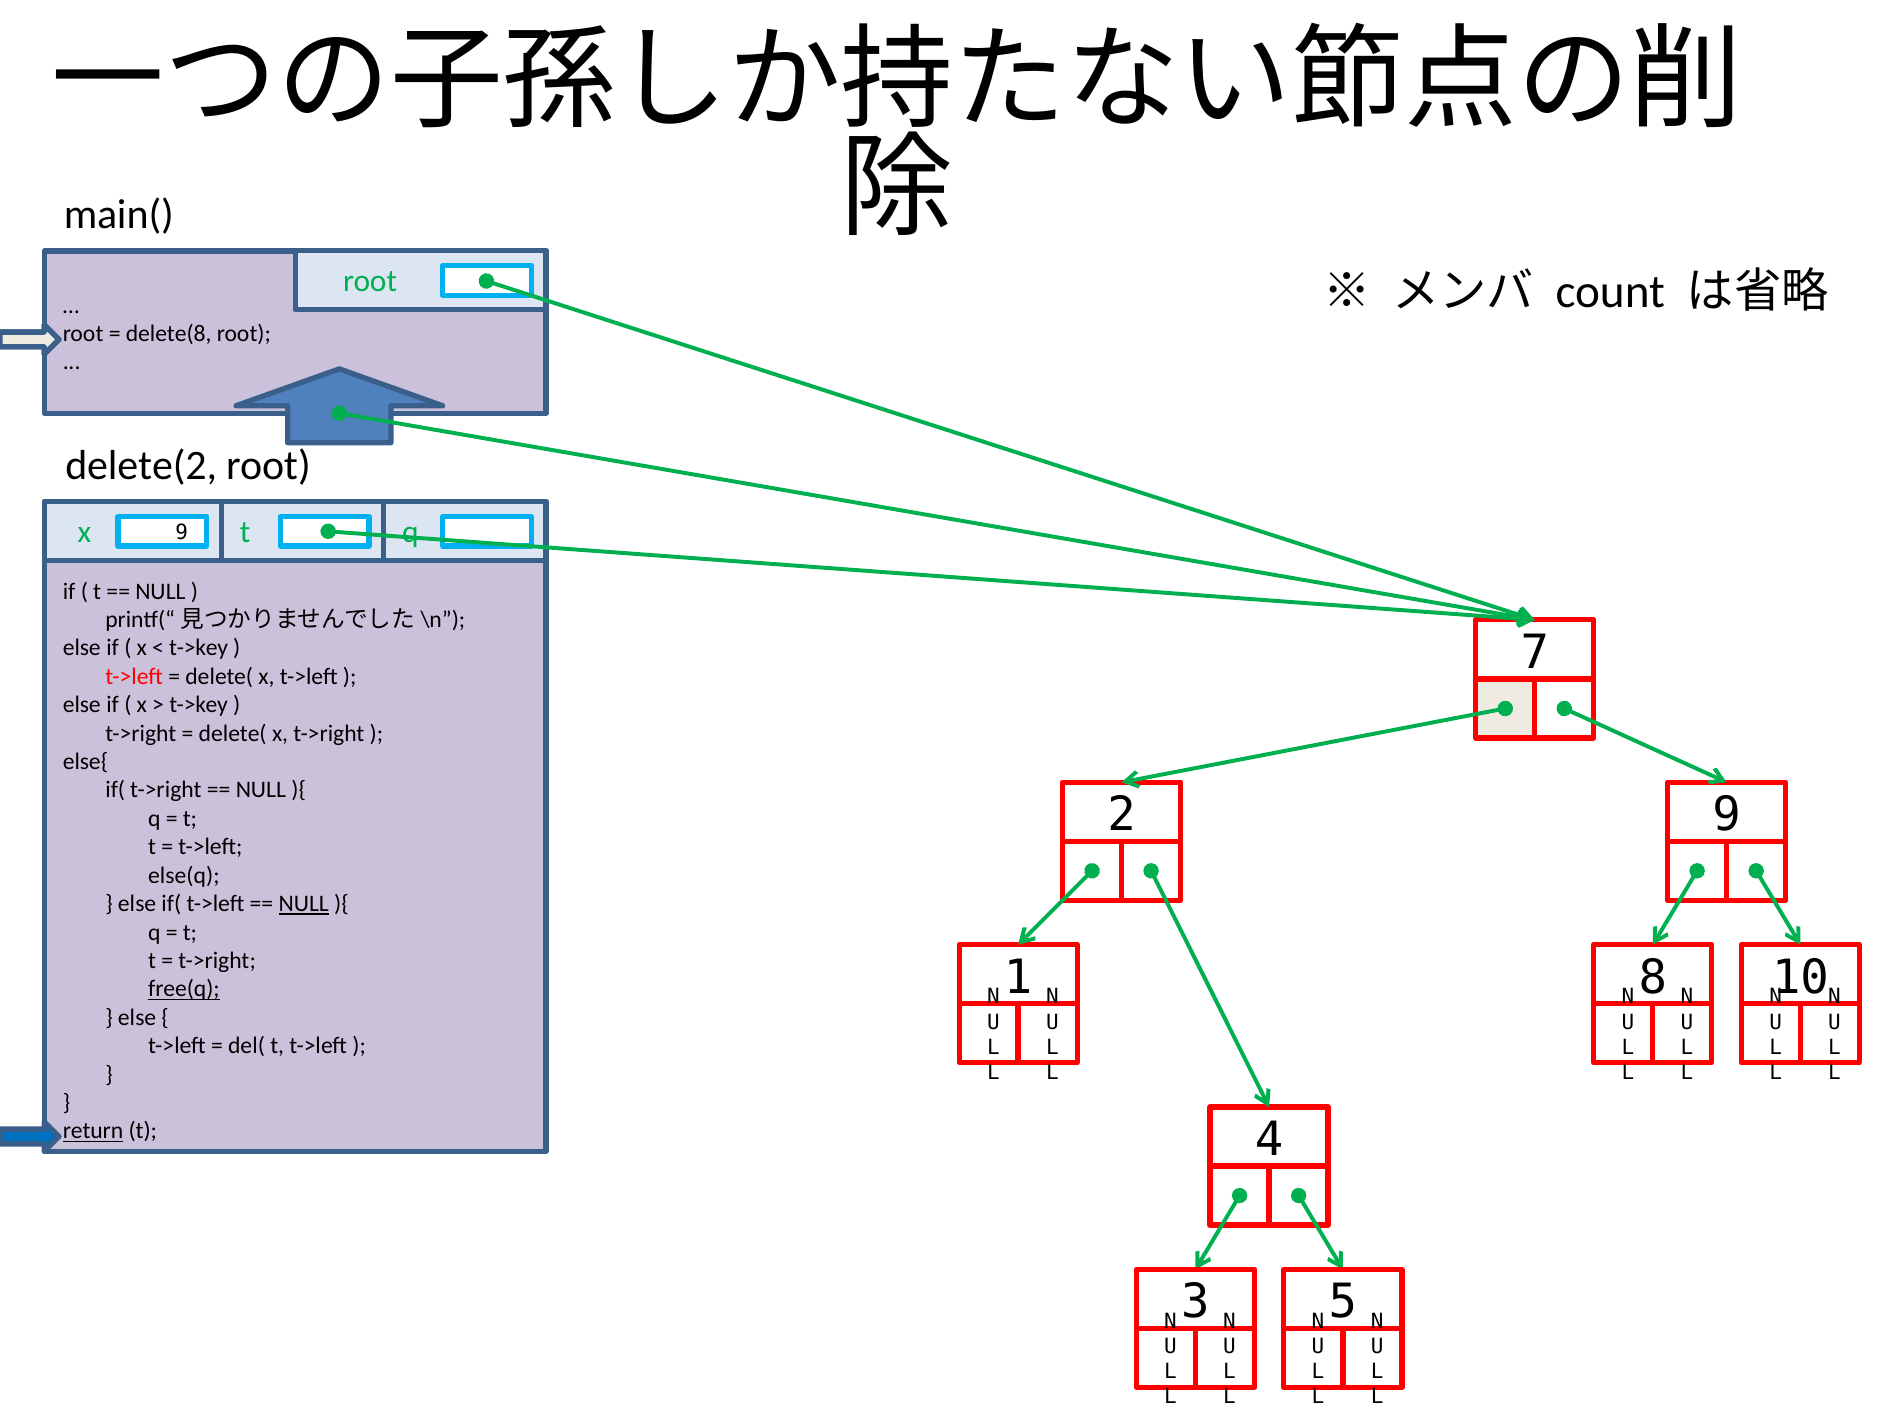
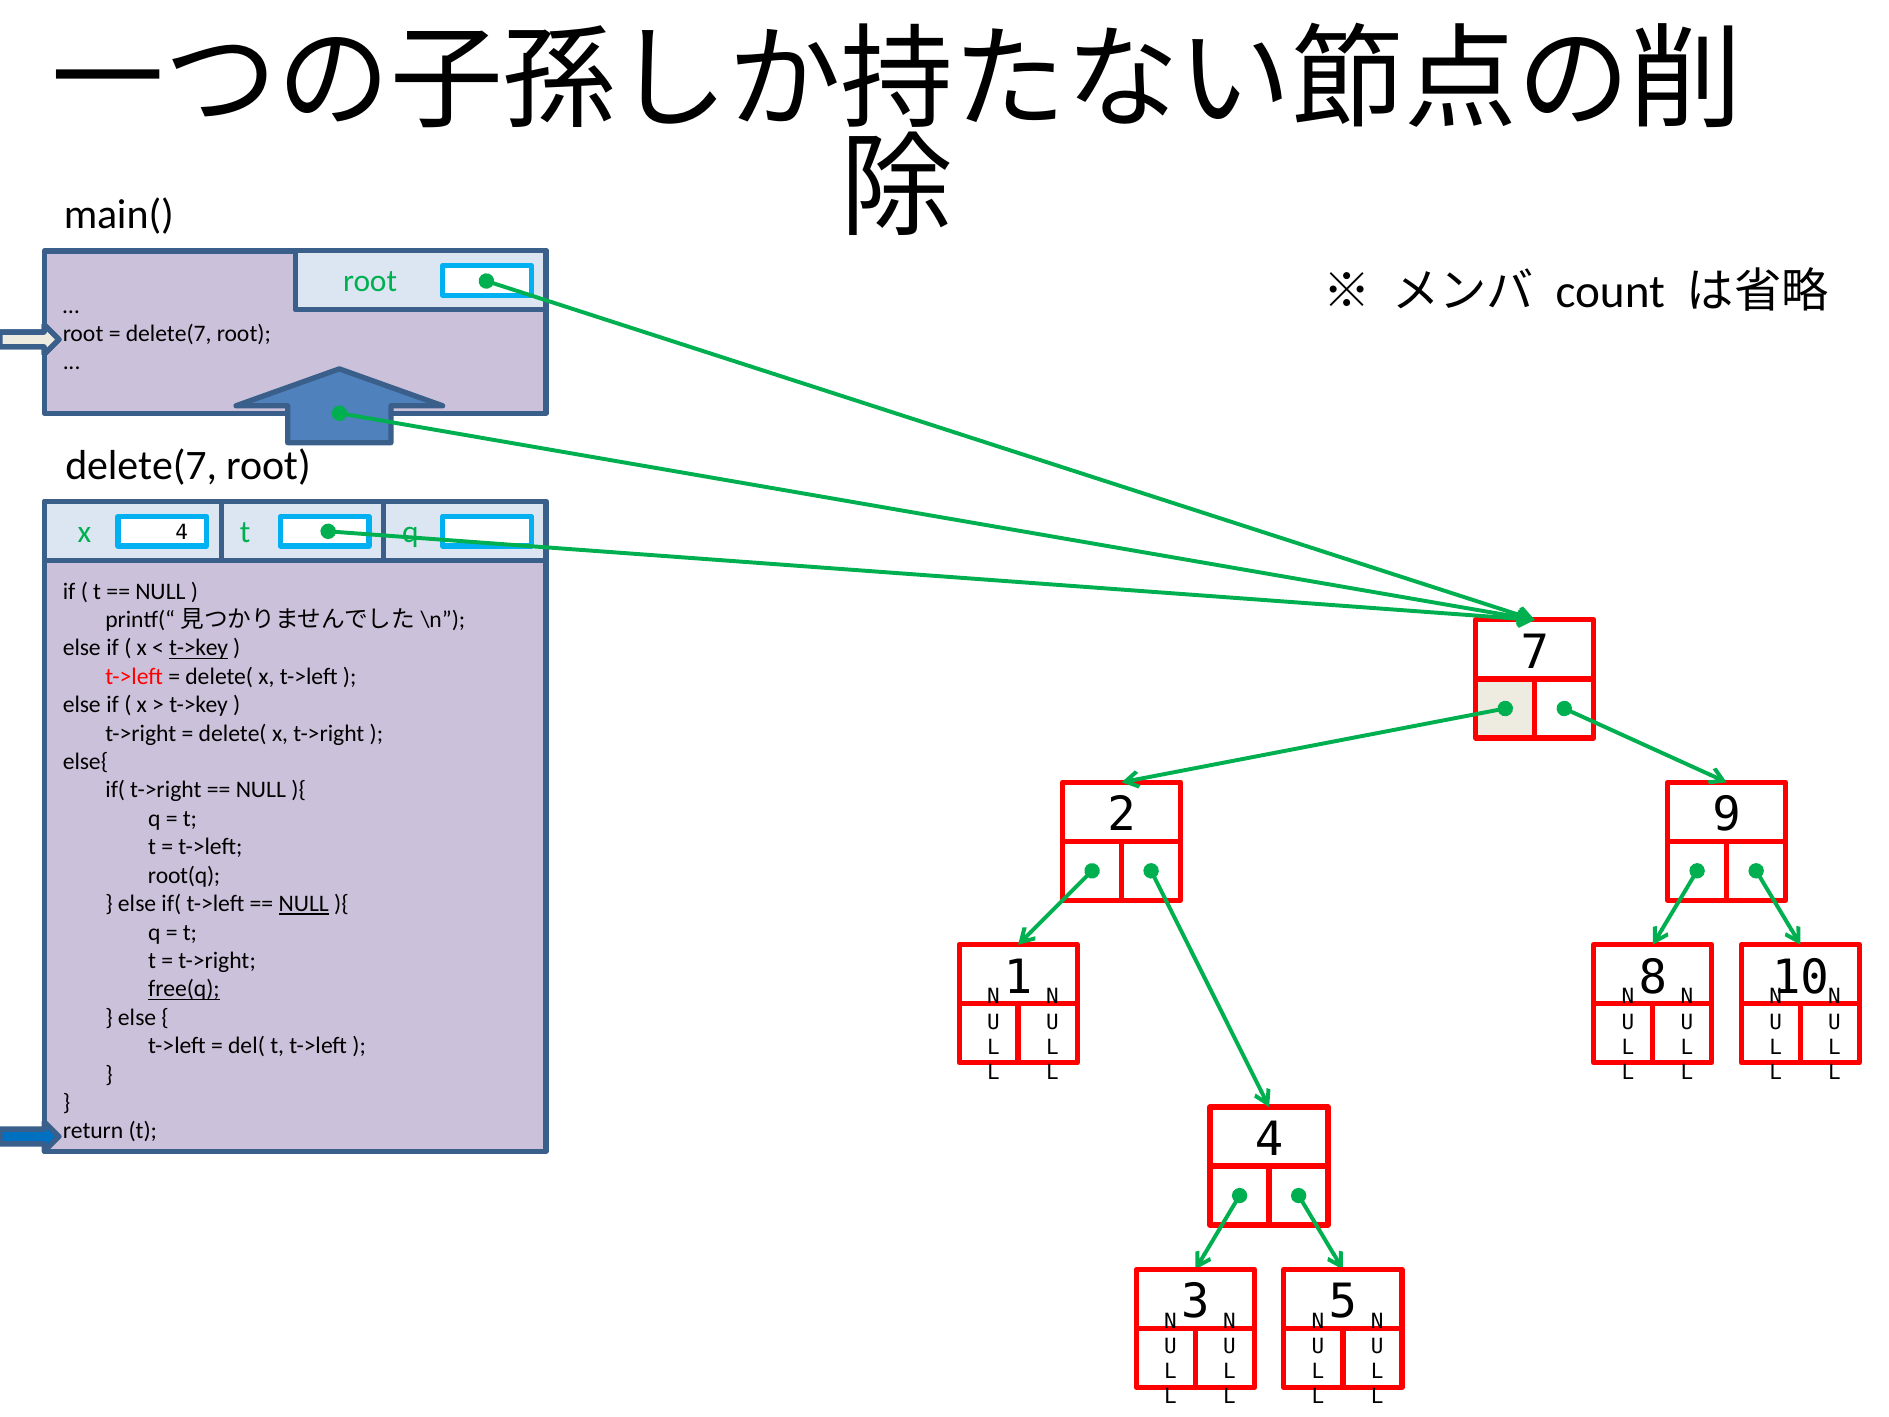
delete(8: delete(8 -> delete(7 (169, 334)
delete(2: delete(2 -> delete(7 (141, 465)
x 9: 9 -> 4 (182, 533)
t->key underline: none -> present (199, 648)
else(q: else(q -> root(q (184, 875)
return underline: present -> none (93, 1131)
